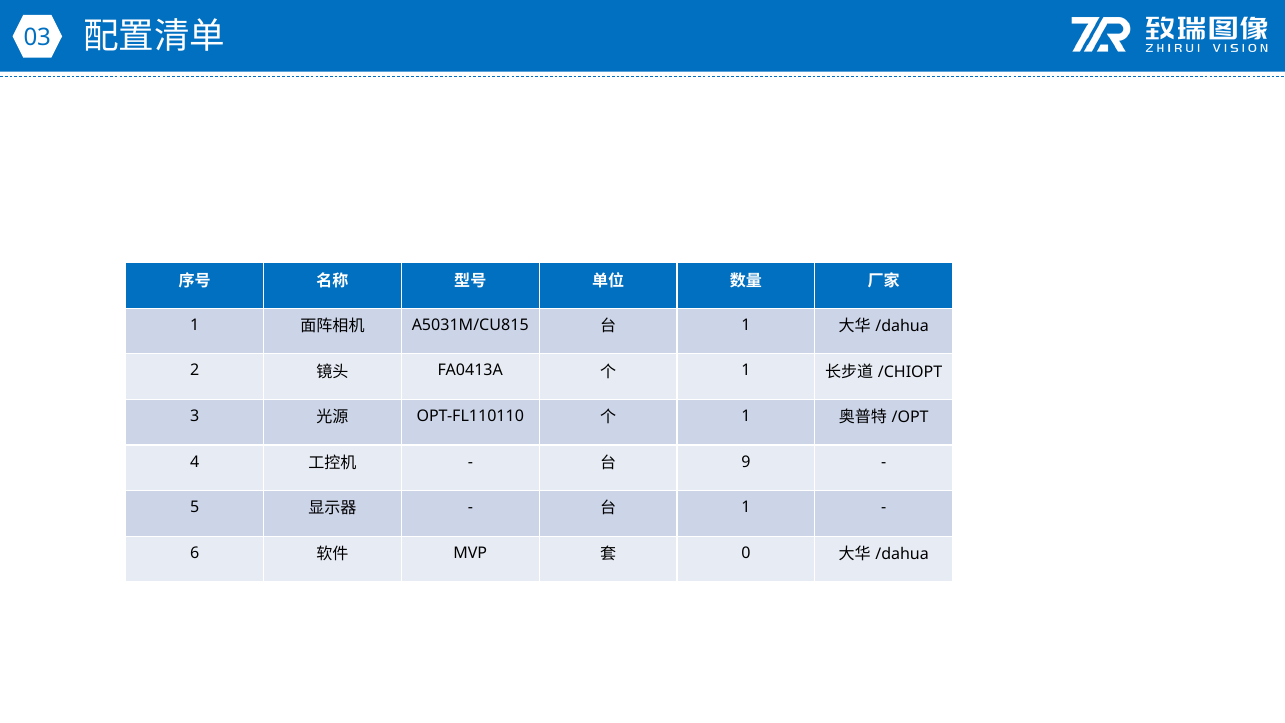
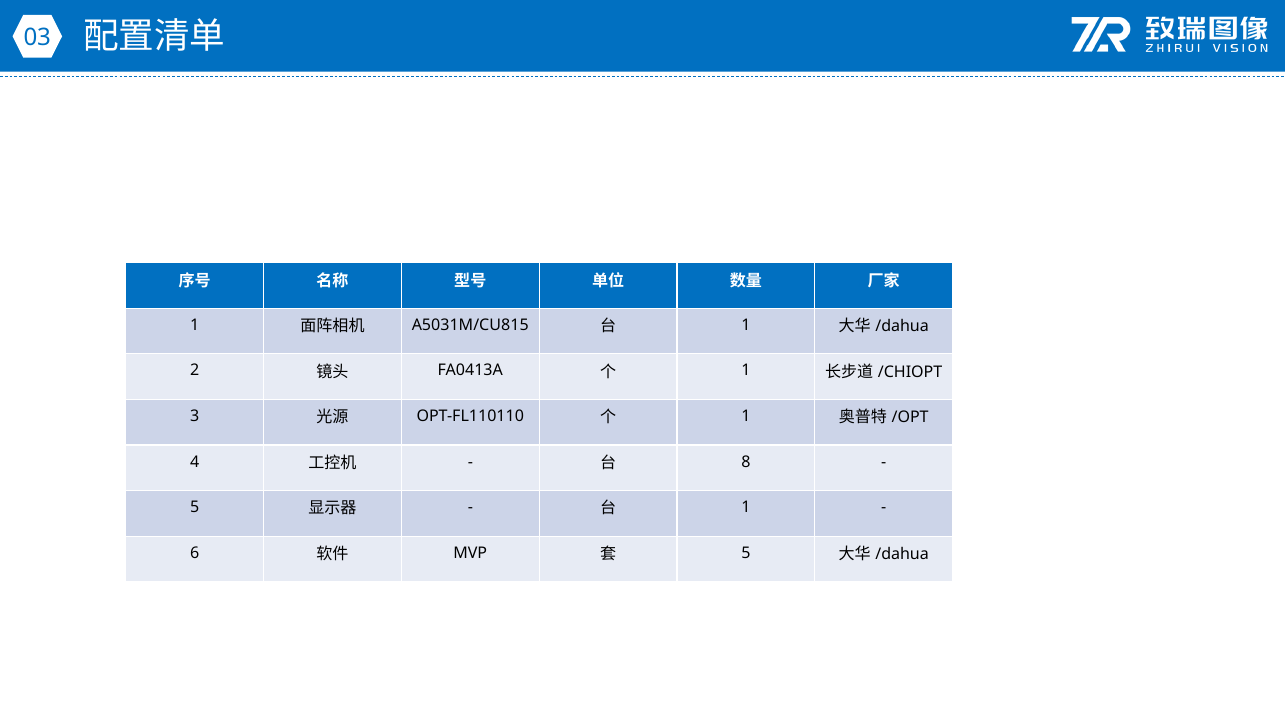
9: 9 -> 8 (746, 462)
0: 0 -> 5 (746, 553)
